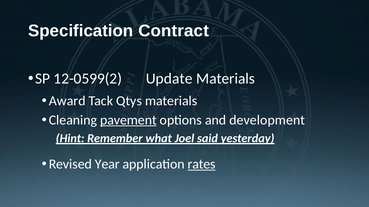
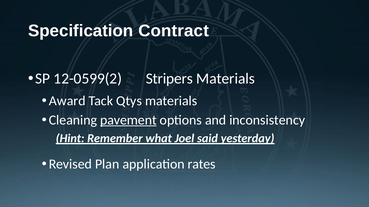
Update: Update -> Stripers (169, 79)
development: development -> inconsistency (267, 120)
Year: Year -> Plan (107, 165)
rates underline: present -> none (202, 165)
